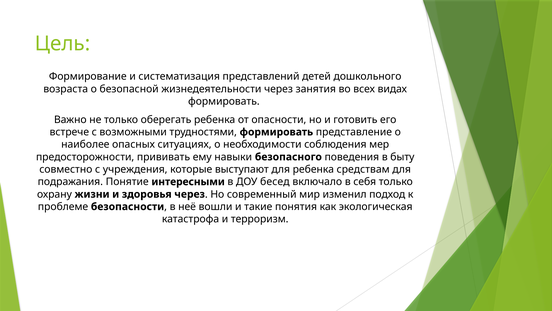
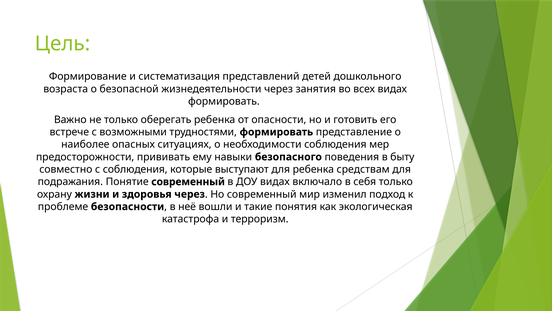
с учреждения: учреждения -> соблюдения (135, 169)
Понятие интересными: интересными -> современный (188, 182)
ДОУ бесед: бесед -> видах (275, 182)
